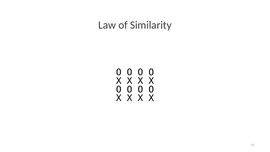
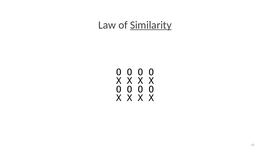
Similarity underline: none -> present (151, 25)
